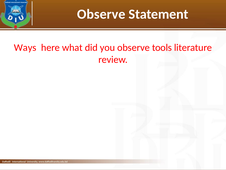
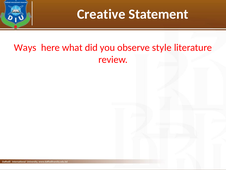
Observe: Observe -> Creative (101, 14)
tools: tools -> style (162, 47)
